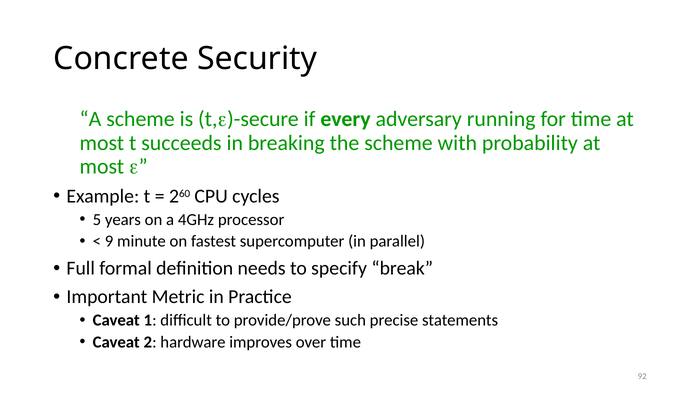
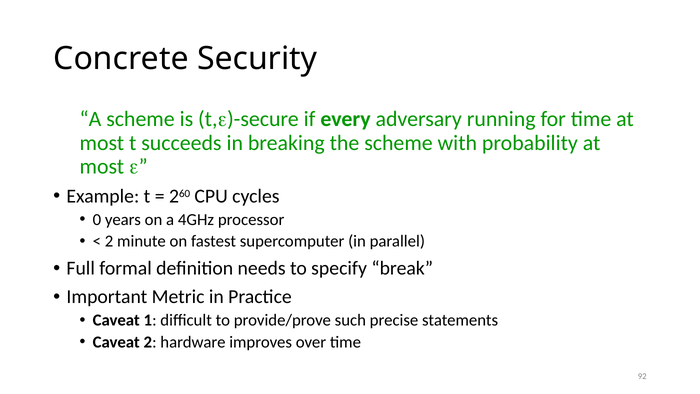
5: 5 -> 0 (97, 219)
9: 9 -> 2 (109, 241)
